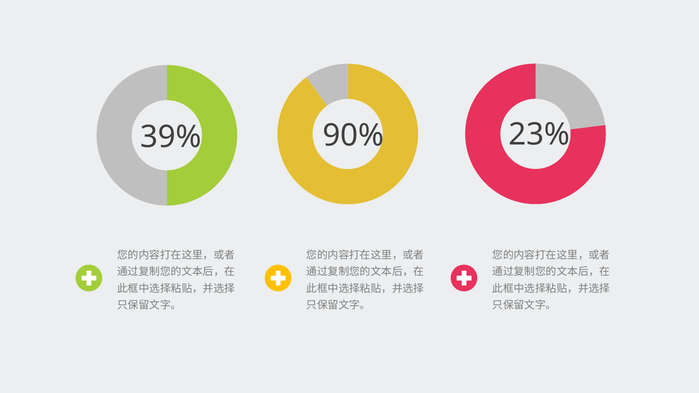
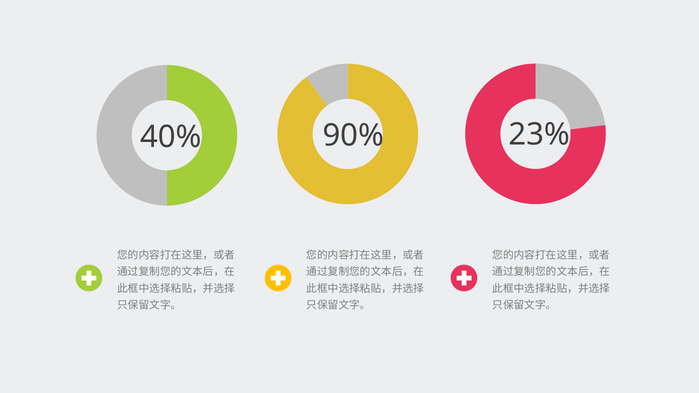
39%: 39% -> 40% (171, 137)
